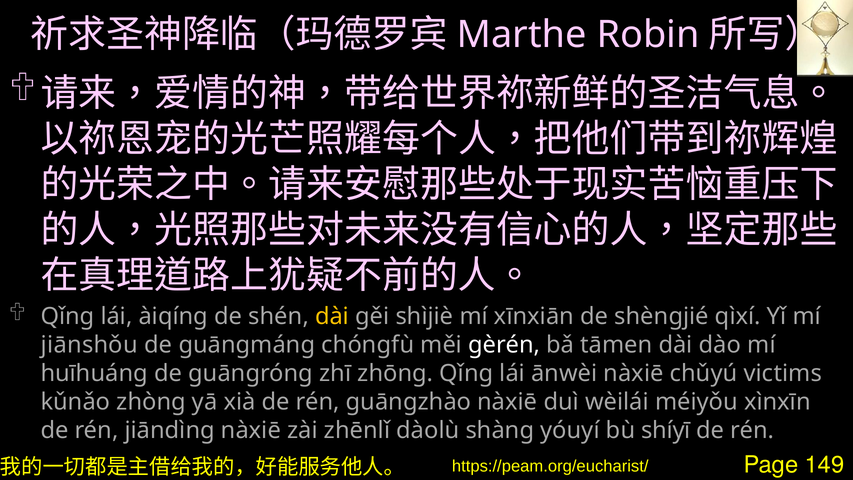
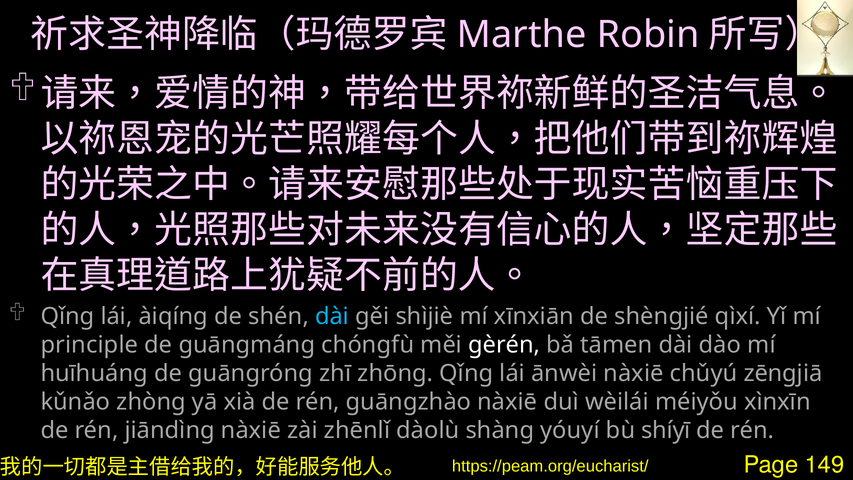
dài colour: yellow -> light blue (332, 316)
jiānshǒu: jiānshǒu -> principle (89, 345)
victims: victims -> zēngjiā (783, 373)
